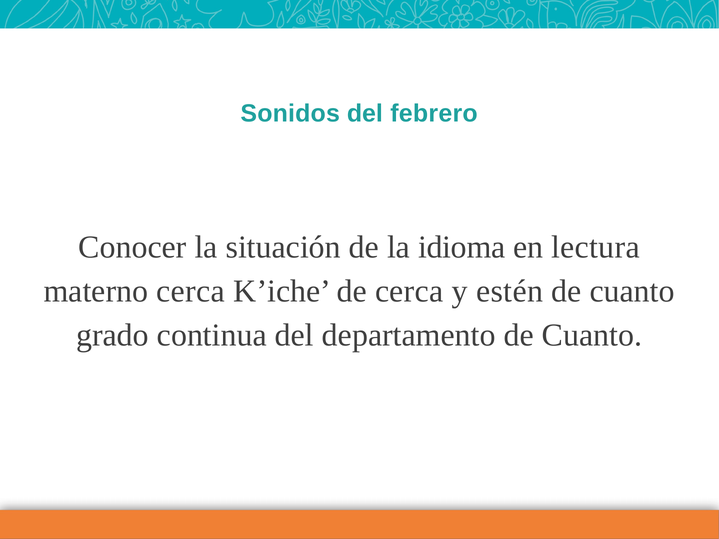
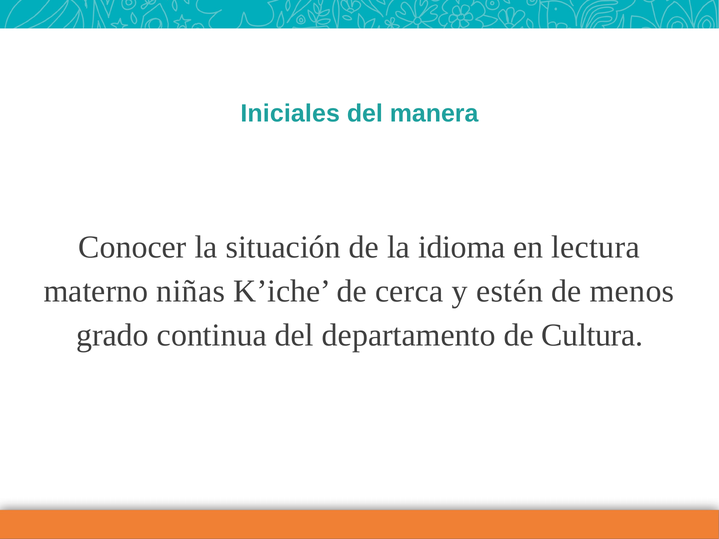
Sonidos: Sonidos -> Iniciales (290, 114)
febrero: febrero -> manera (434, 114)
materno cerca: cerca -> niñas (191, 291)
cuanto: cuanto -> menos (632, 291)
departamento de Cuanto: Cuanto -> Cultura (592, 336)
